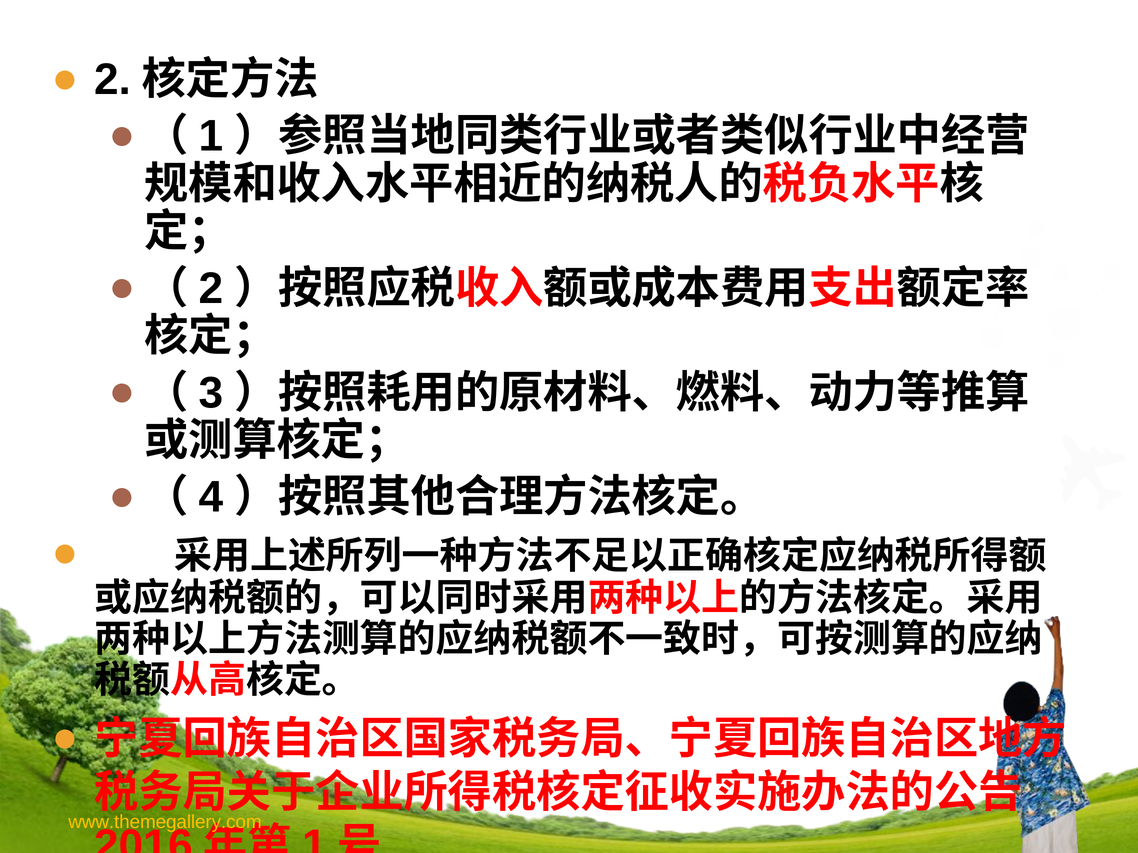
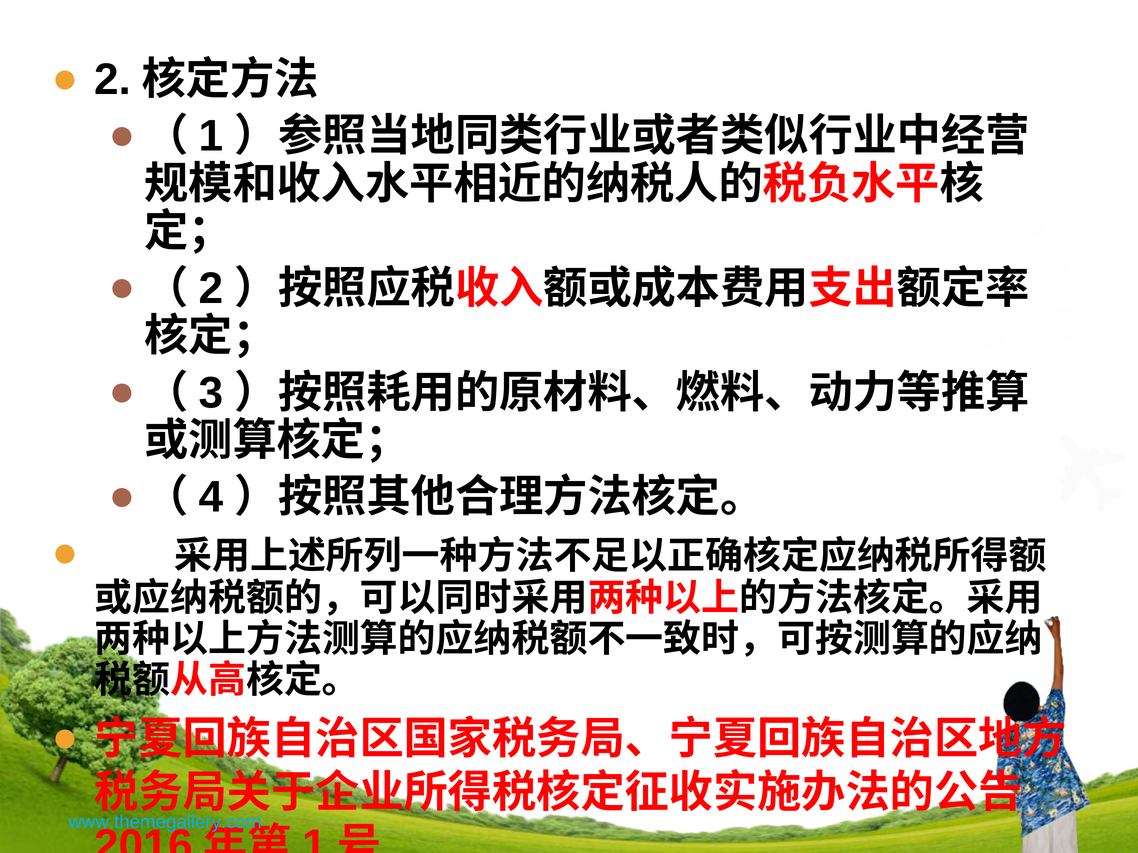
www.themegallery.com colour: yellow -> light blue (165, 823)
